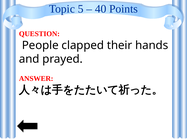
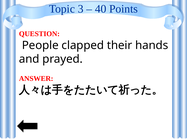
5: 5 -> 3 (81, 9)
